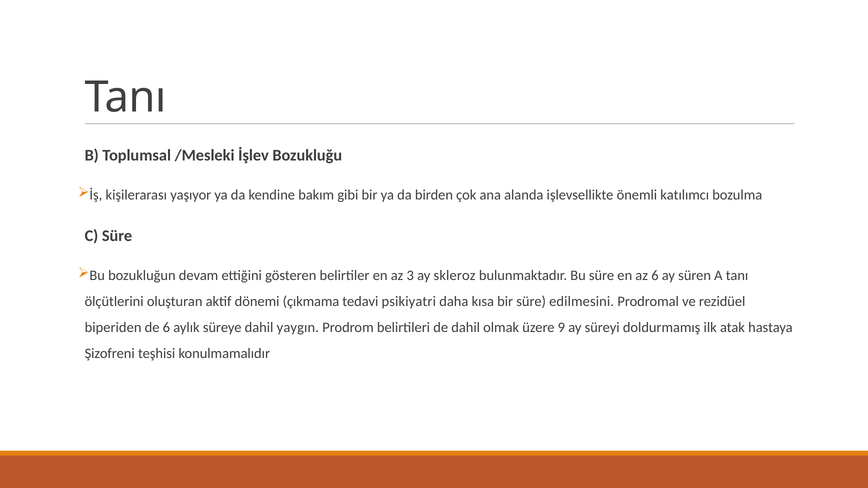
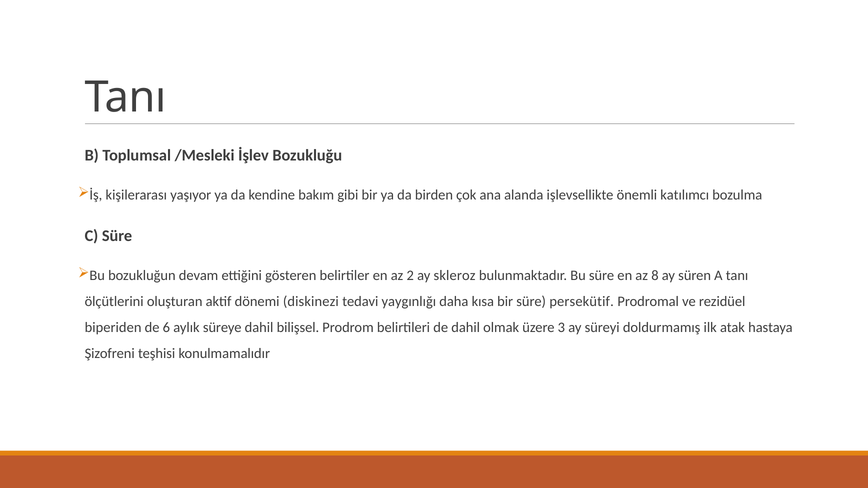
3: 3 -> 2 (410, 276)
az 6: 6 -> 8 (655, 276)
çıkmama: çıkmama -> diskinezi (311, 302)
psikiyatri: psikiyatri -> yaygınlığı (409, 302)
edilmesini: edilmesini -> persekütif (582, 302)
yaygın: yaygın -> bilişsel (298, 328)
9: 9 -> 3 (561, 328)
